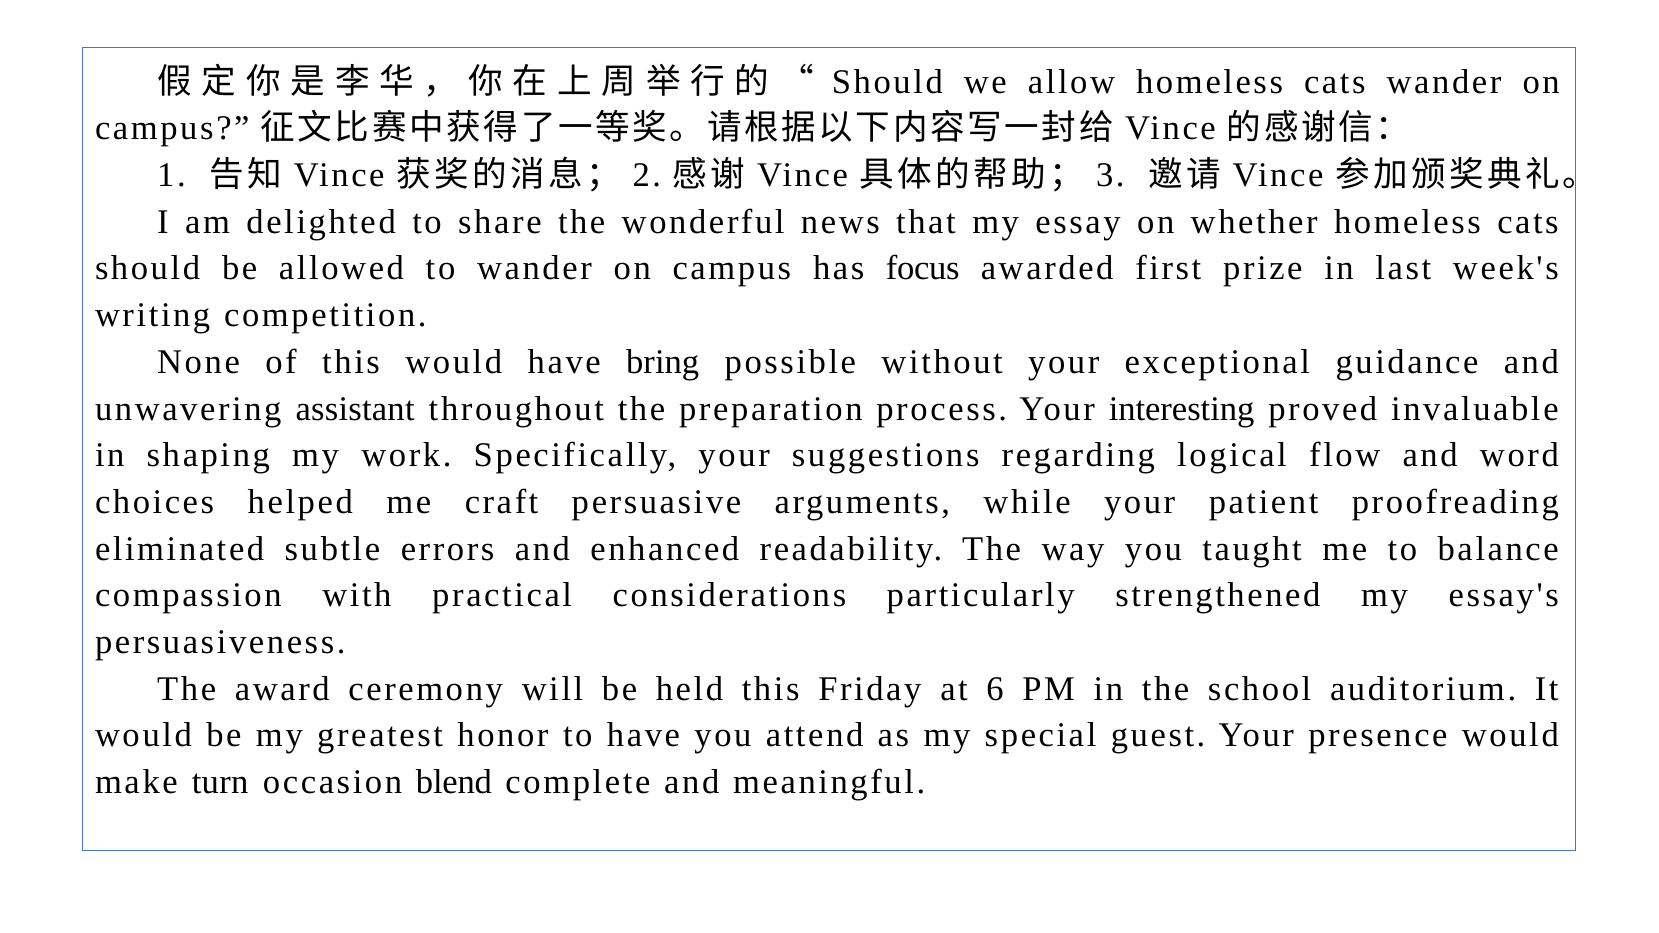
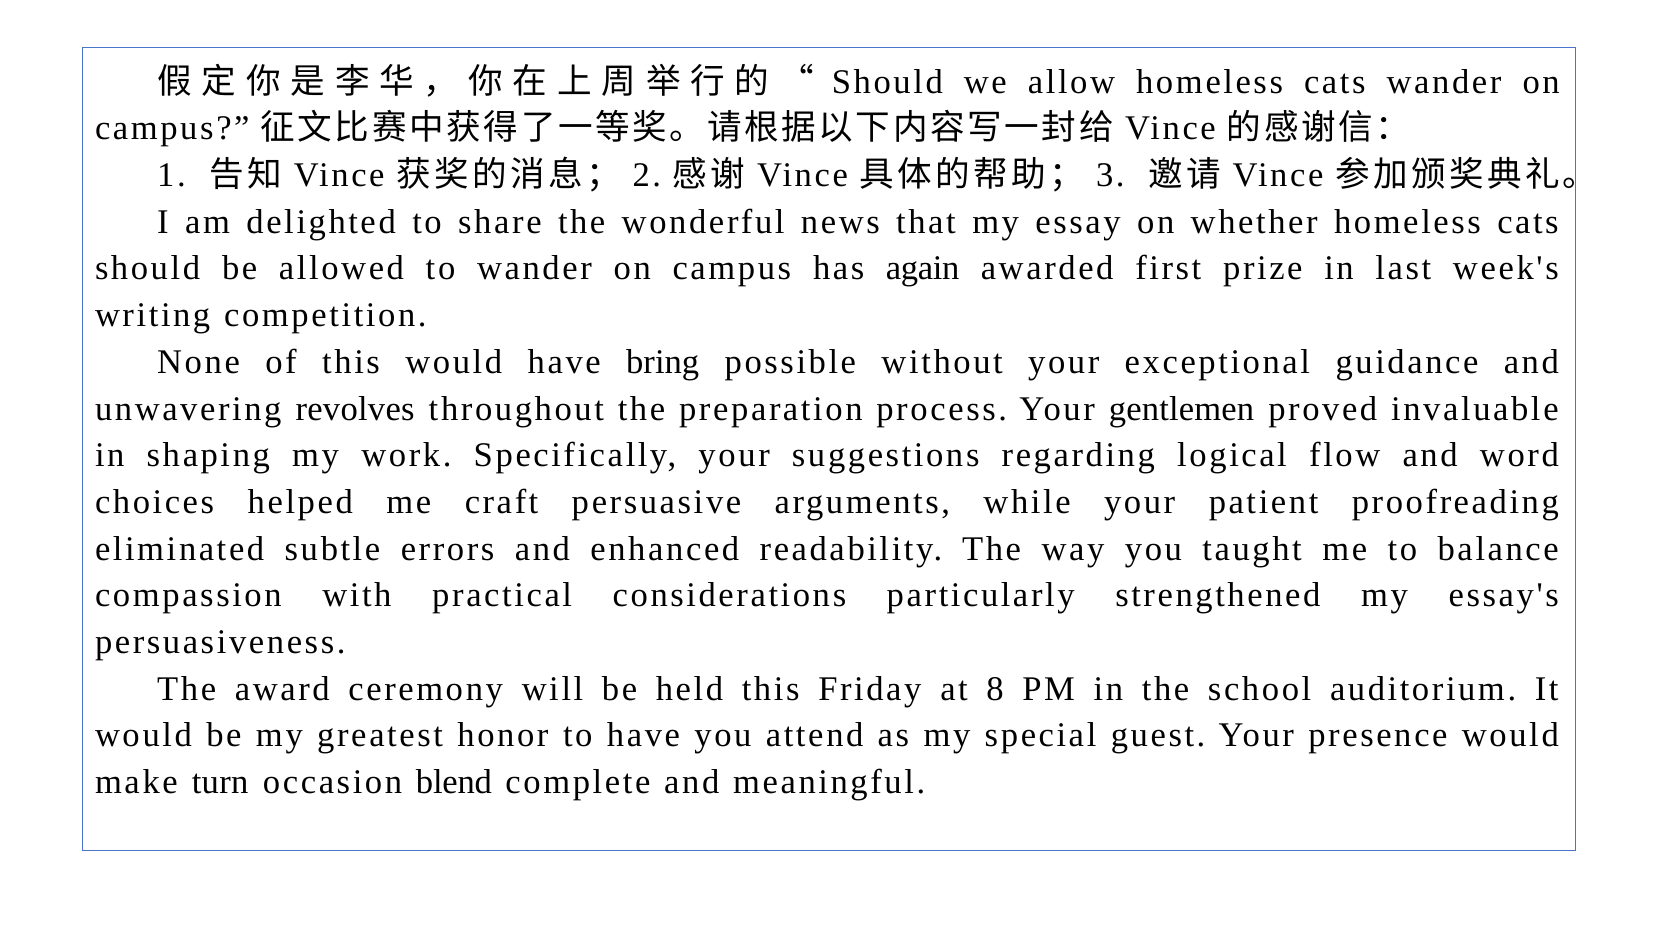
focus: focus -> again (923, 269)
assistant: assistant -> revolves (355, 409)
interesting: interesting -> gentlemen (1181, 409)
6: 6 -> 8 (995, 689)
